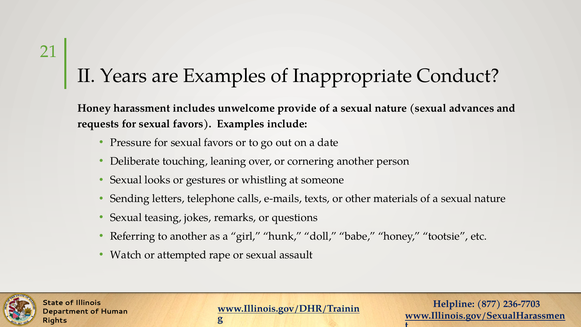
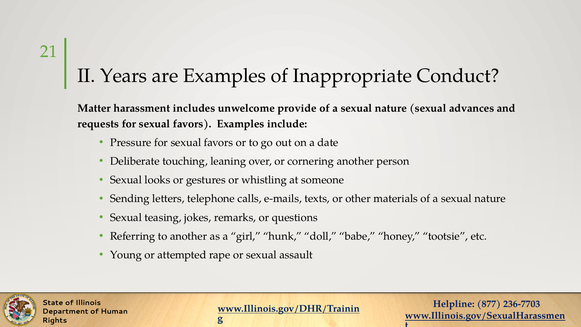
Honey: Honey -> Matter (94, 108)
Watch: Watch -> Young (126, 255)
